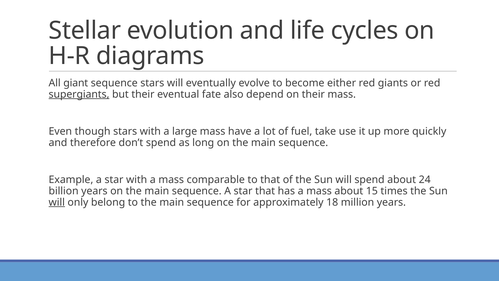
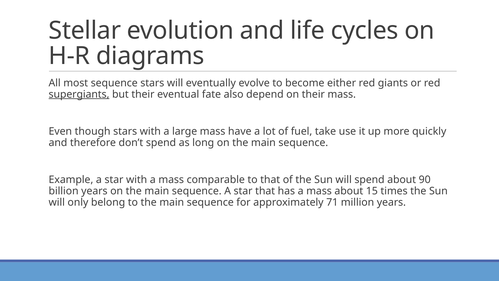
giant: giant -> most (76, 83)
24: 24 -> 90 (425, 180)
will underline: present -> none (57, 202)
18: 18 -> 71 (332, 202)
